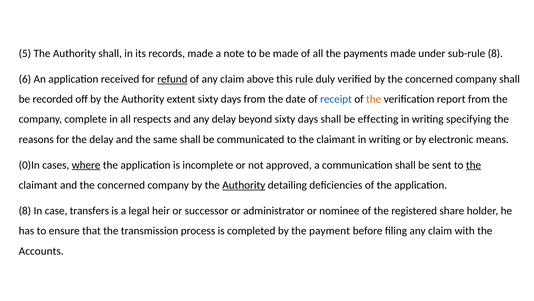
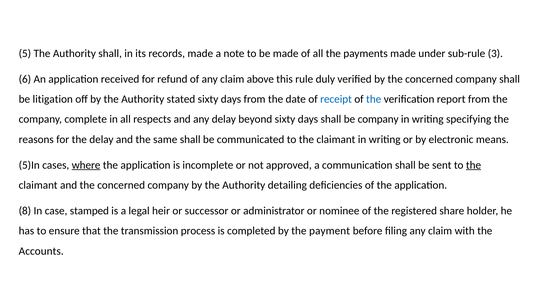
sub-rule 8: 8 -> 3 (495, 53)
refund underline: present -> none (172, 79)
recorded: recorded -> litigation (53, 99)
extent: extent -> stated (181, 99)
the colour: orange -> blue (374, 99)
be effecting: effecting -> company (378, 119)
0)In: 0)In -> 5)In (29, 165)
Authority underline: present -> none (244, 185)
transfers: transfers -> stamped (89, 210)
